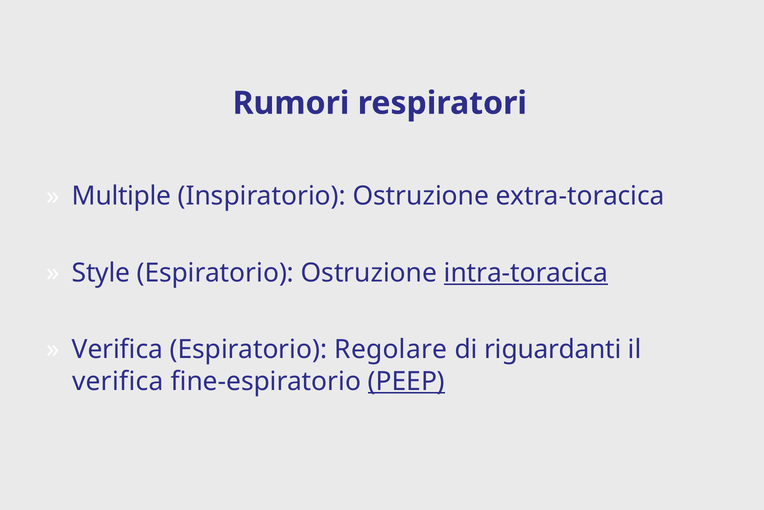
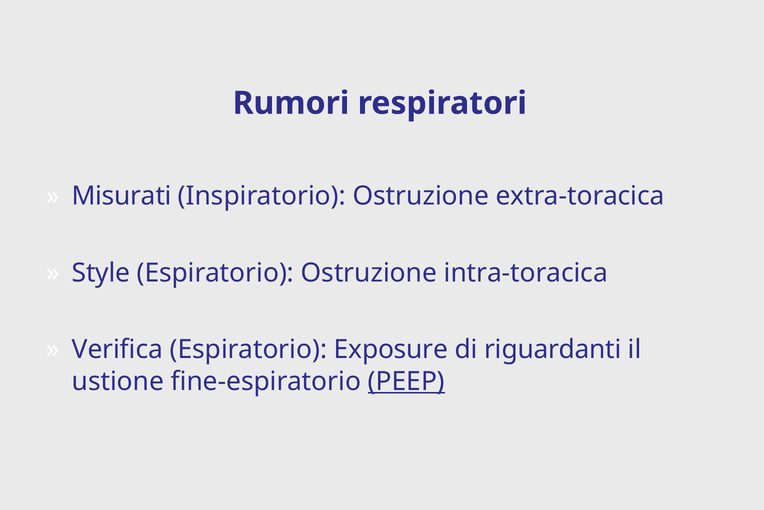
Multiple: Multiple -> Misurati (122, 196)
intra-toracica underline: present -> none (526, 273)
Regolare: Regolare -> Exposure (391, 349)
verifica: verifica -> ustione (118, 381)
